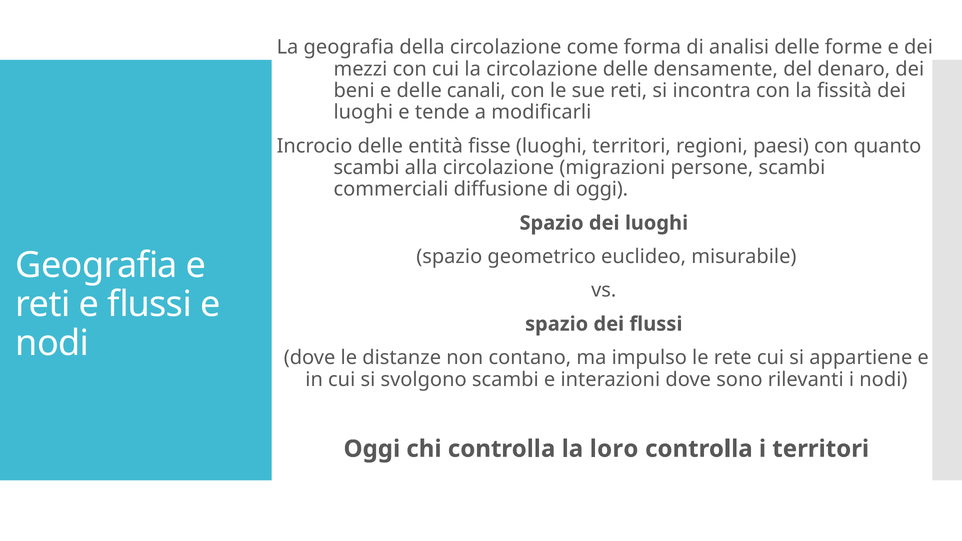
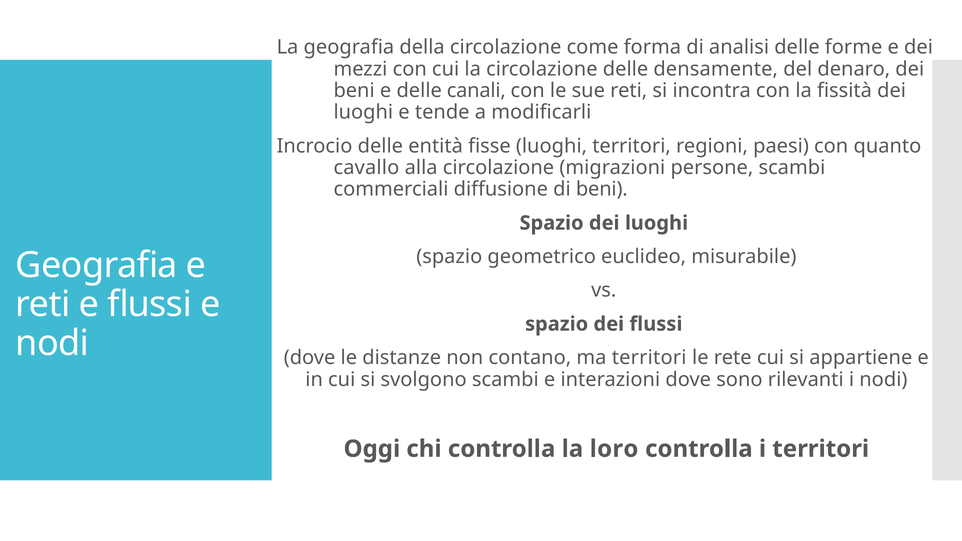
scambi: scambi -> cavallo (366, 168)
di oggi: oggi -> beni (602, 189)
ma impulso: impulso -> territori (649, 358)
